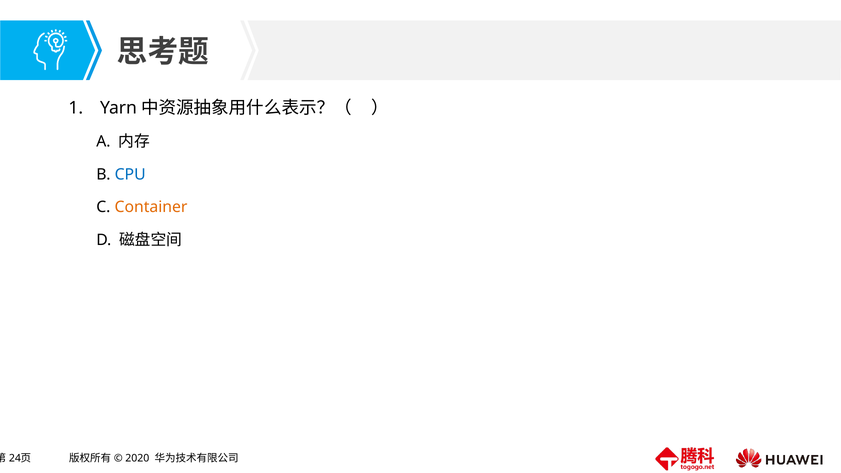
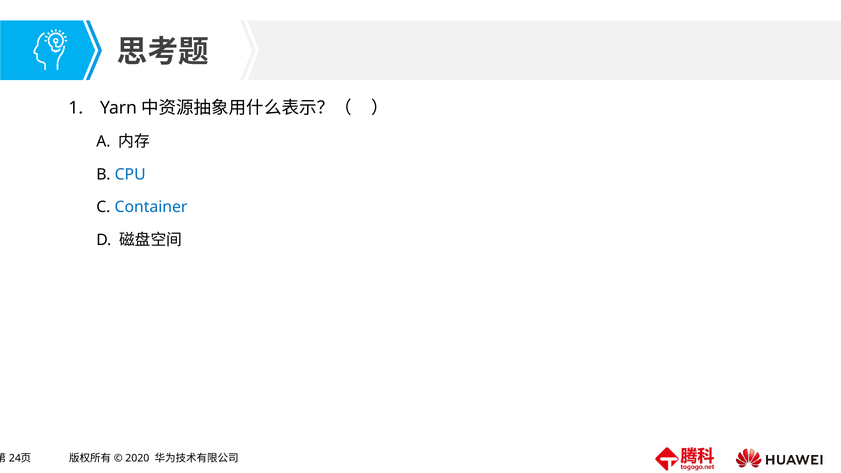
Container colour: orange -> blue (151, 207)
